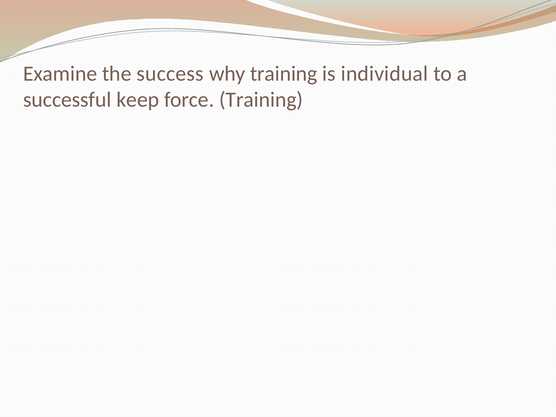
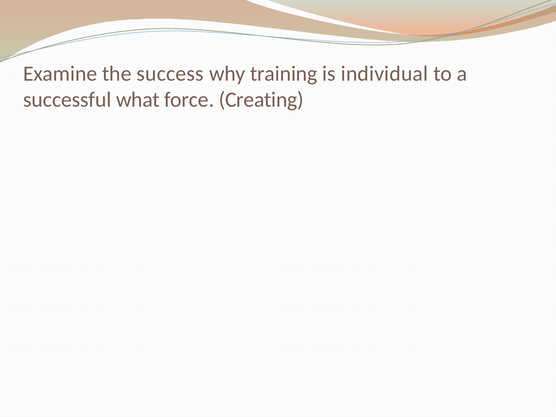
keep: keep -> what (138, 100)
force Training: Training -> Creating (261, 100)
